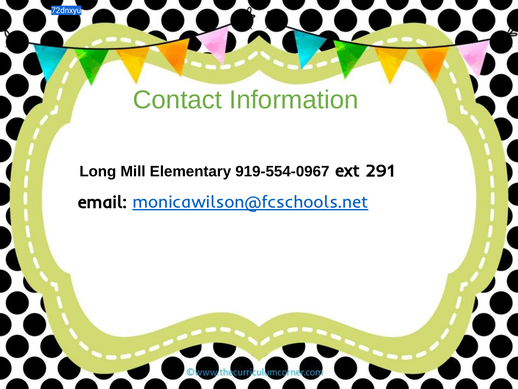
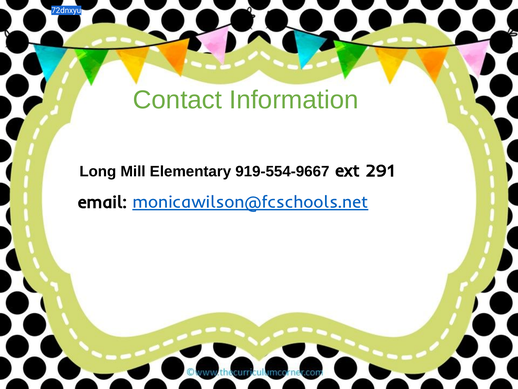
919-554-0967: 919-554-0967 -> 919-554-9667 (282, 171)
